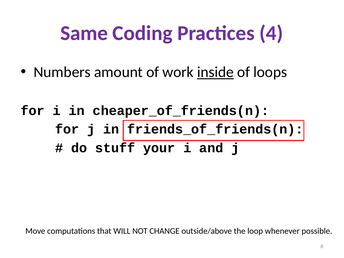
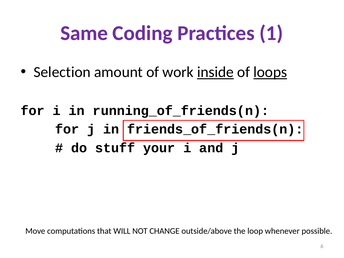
4: 4 -> 1 (271, 33)
Numbers: Numbers -> Selection (62, 72)
loops underline: none -> present (270, 72)
cheaper_of_friends(n: cheaper_of_friends(n -> running_of_friends(n (181, 111)
